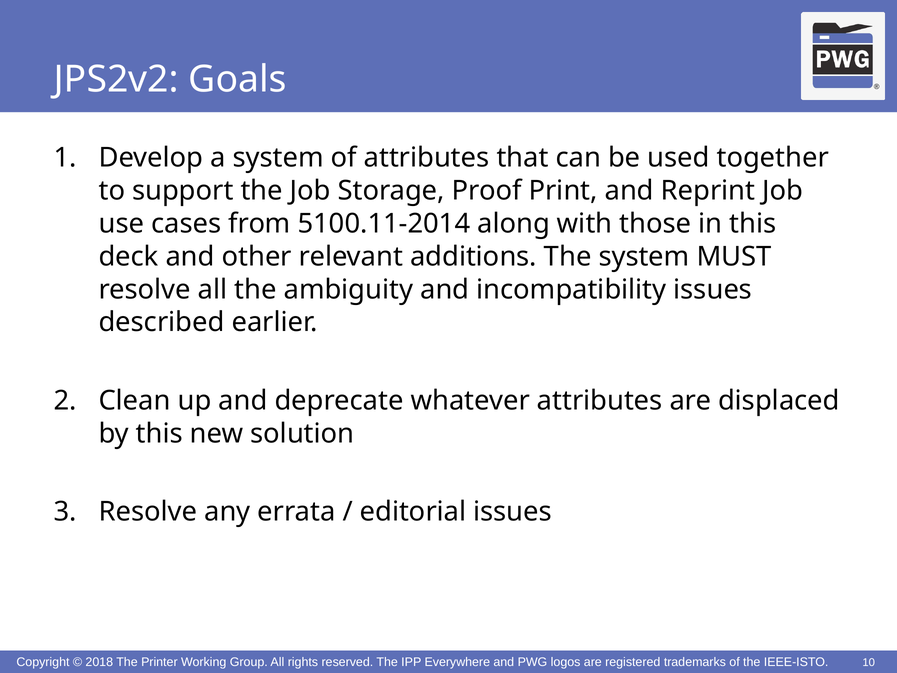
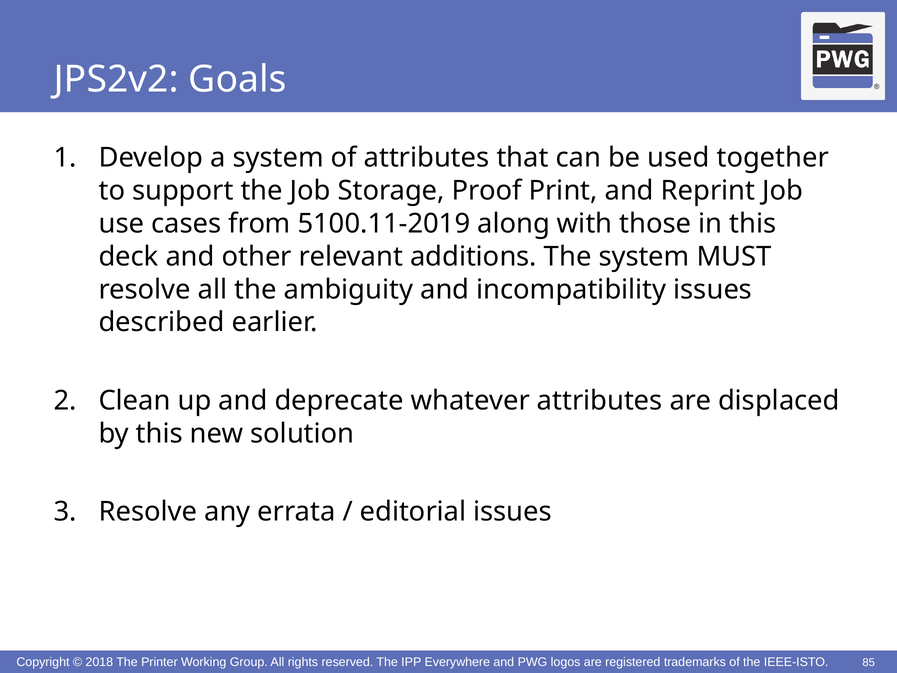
5100.11-2014: 5100.11-2014 -> 5100.11-2019 (384, 224)
10: 10 -> 85 (869, 662)
